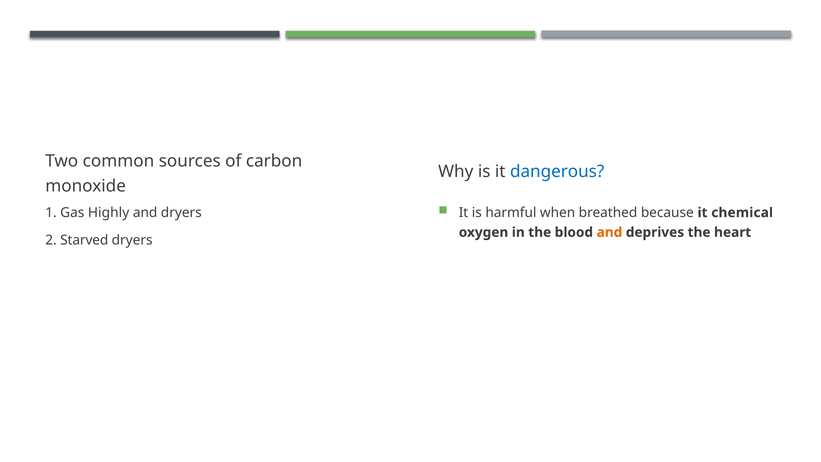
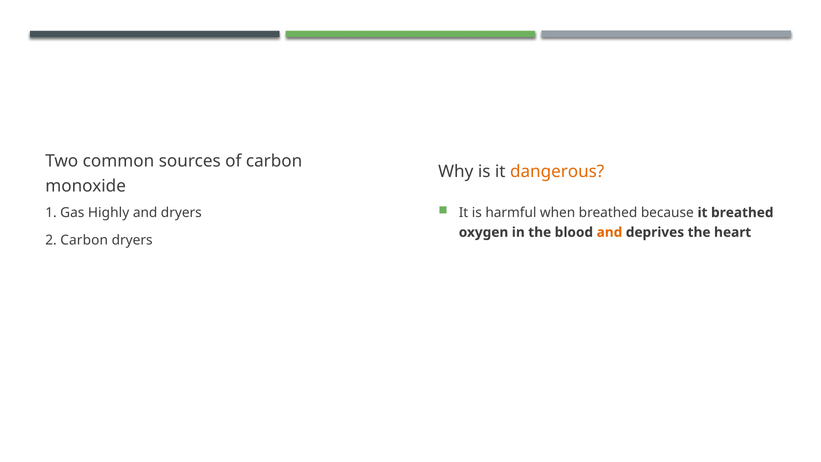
dangerous colour: blue -> orange (557, 171)
it chemical: chemical -> breathed (742, 213)
2 Starved: Starved -> Carbon (84, 240)
